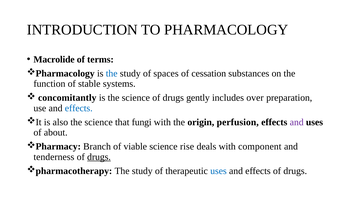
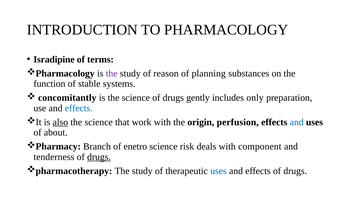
Macrolide: Macrolide -> Isradipine (54, 59)
the colour: blue -> purple (112, 73)
spaces: spaces -> reason (166, 73)
cessation: cessation -> planning (209, 73)
over: over -> only (255, 98)
also underline: none -> present (60, 122)
fungi: fungi -> work (142, 122)
and colour: purple -> blue (297, 122)
viable: viable -> enetro (135, 146)
rise: rise -> risk (187, 146)
